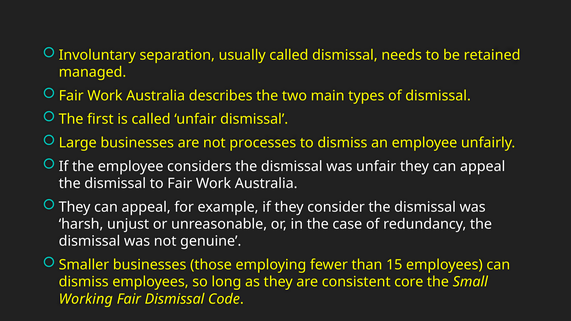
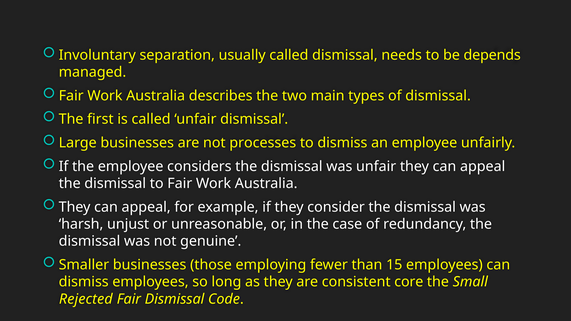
retained: retained -> depends (492, 55)
Working: Working -> Rejected (86, 299)
